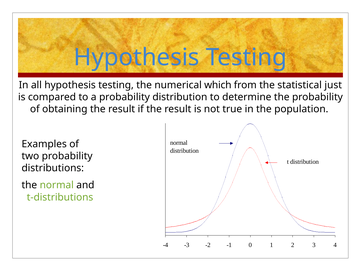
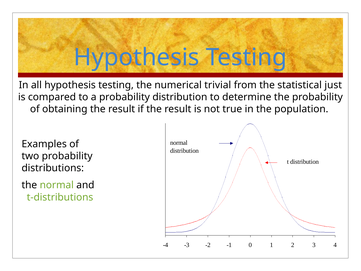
which: which -> trivial (218, 85)
